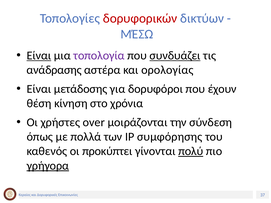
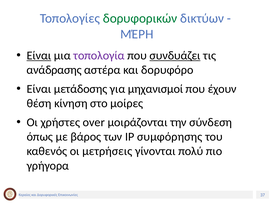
δορυφορικών colour: red -> green (140, 18)
ΜΈΣΩ: ΜΈΣΩ -> ΜΈΡΗ (137, 34)
ορολογίας: ορολογίας -> δορυφόρο (167, 70)
δορυφόροι: δορυφόροι -> μηχανισμοί (156, 89)
χρόνια: χρόνια -> μοίρες (127, 103)
πολλά: πολλά -> βάρος (86, 137)
προκύπτει: προκύπτει -> μετρήσεις (107, 151)
πολύ underline: present -> none (191, 151)
γρήγορα underline: present -> none (48, 166)
